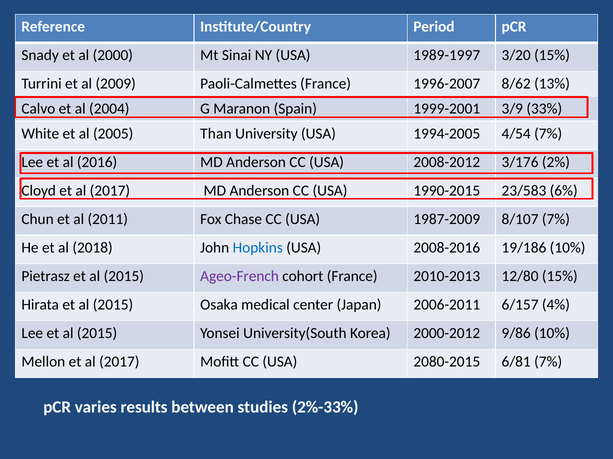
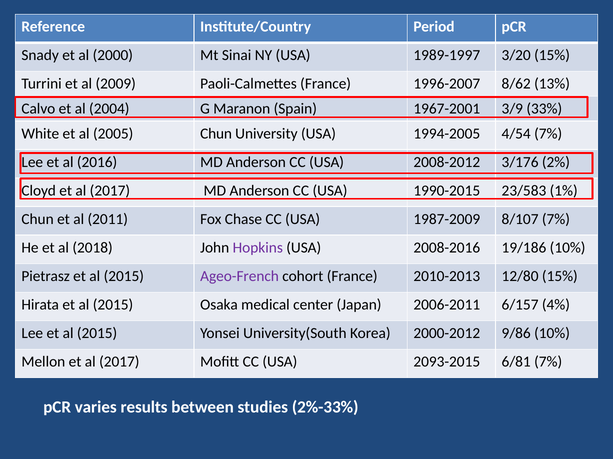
1999-2001: 1999-2001 -> 1967-2001 (447, 109)
2005 Than: Than -> Chun (216, 134)
6%: 6% -> 1% (564, 191)
Hopkins colour: blue -> purple (258, 248)
2080-2015: 2080-2015 -> 2093-2015 (447, 362)
